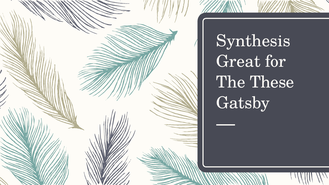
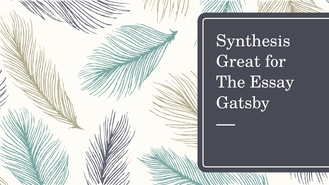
These: These -> Essay (272, 82)
